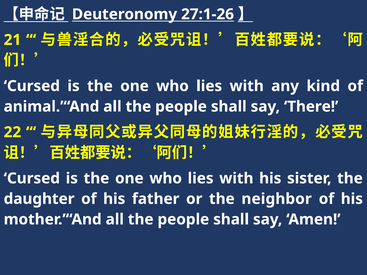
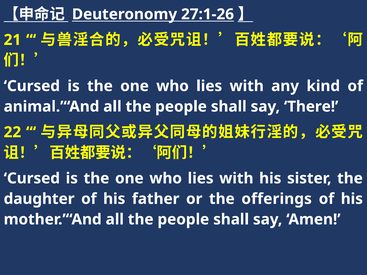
neighbor: neighbor -> offerings (277, 199)
